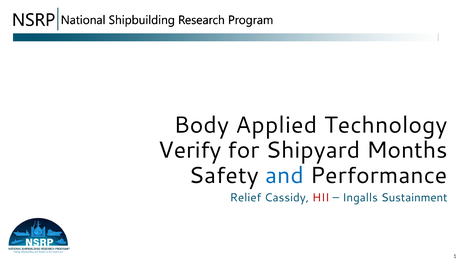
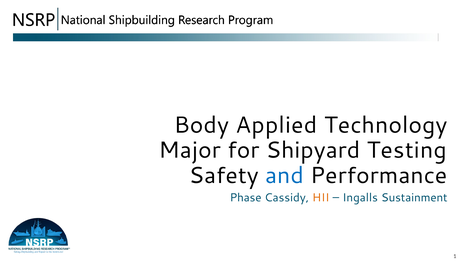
Verify: Verify -> Major (190, 150)
Months: Months -> Testing (407, 150)
Relief: Relief -> Phase (246, 197)
HII colour: red -> orange (321, 197)
